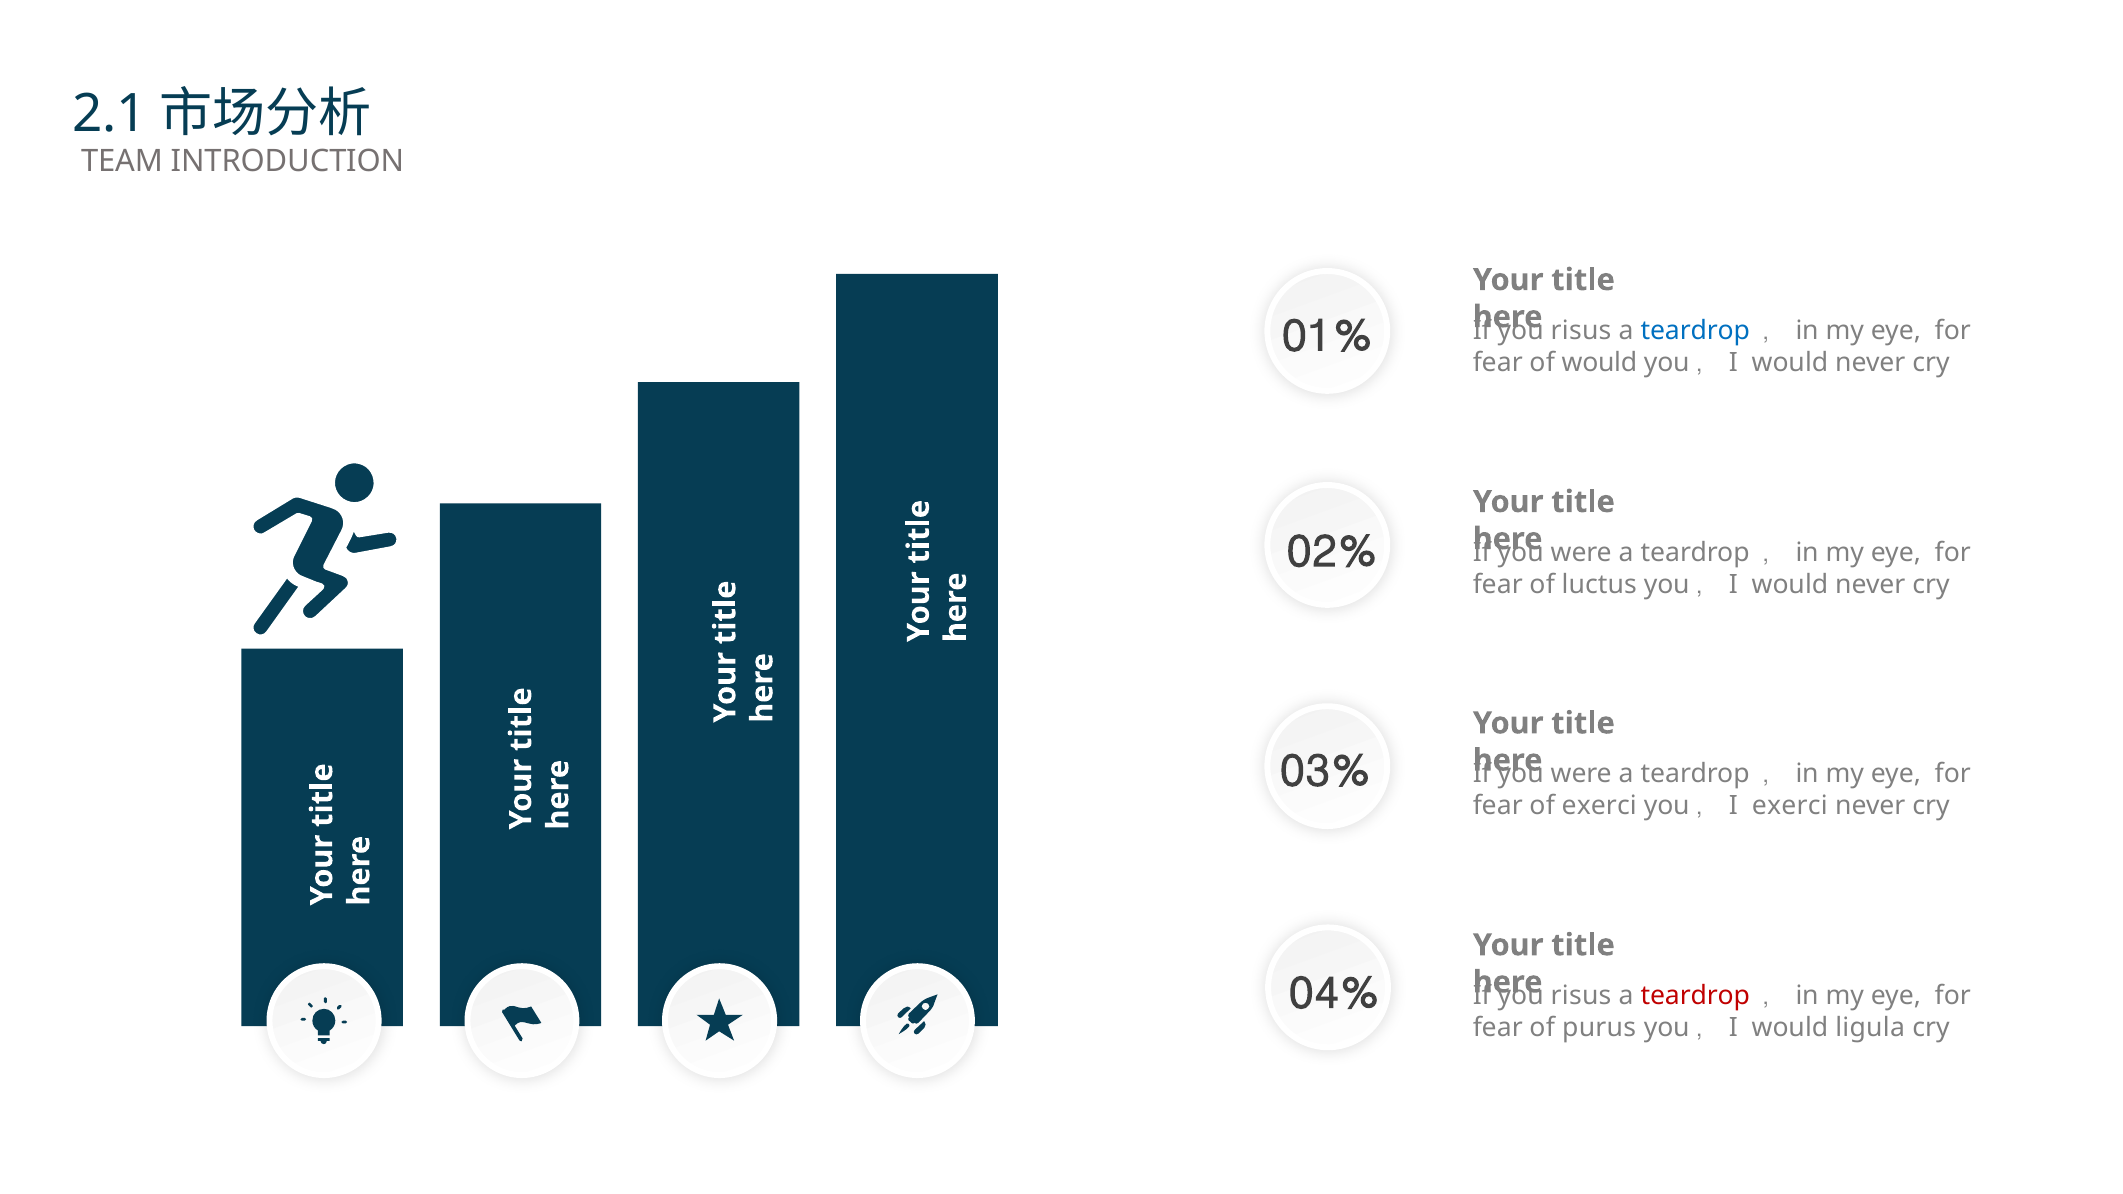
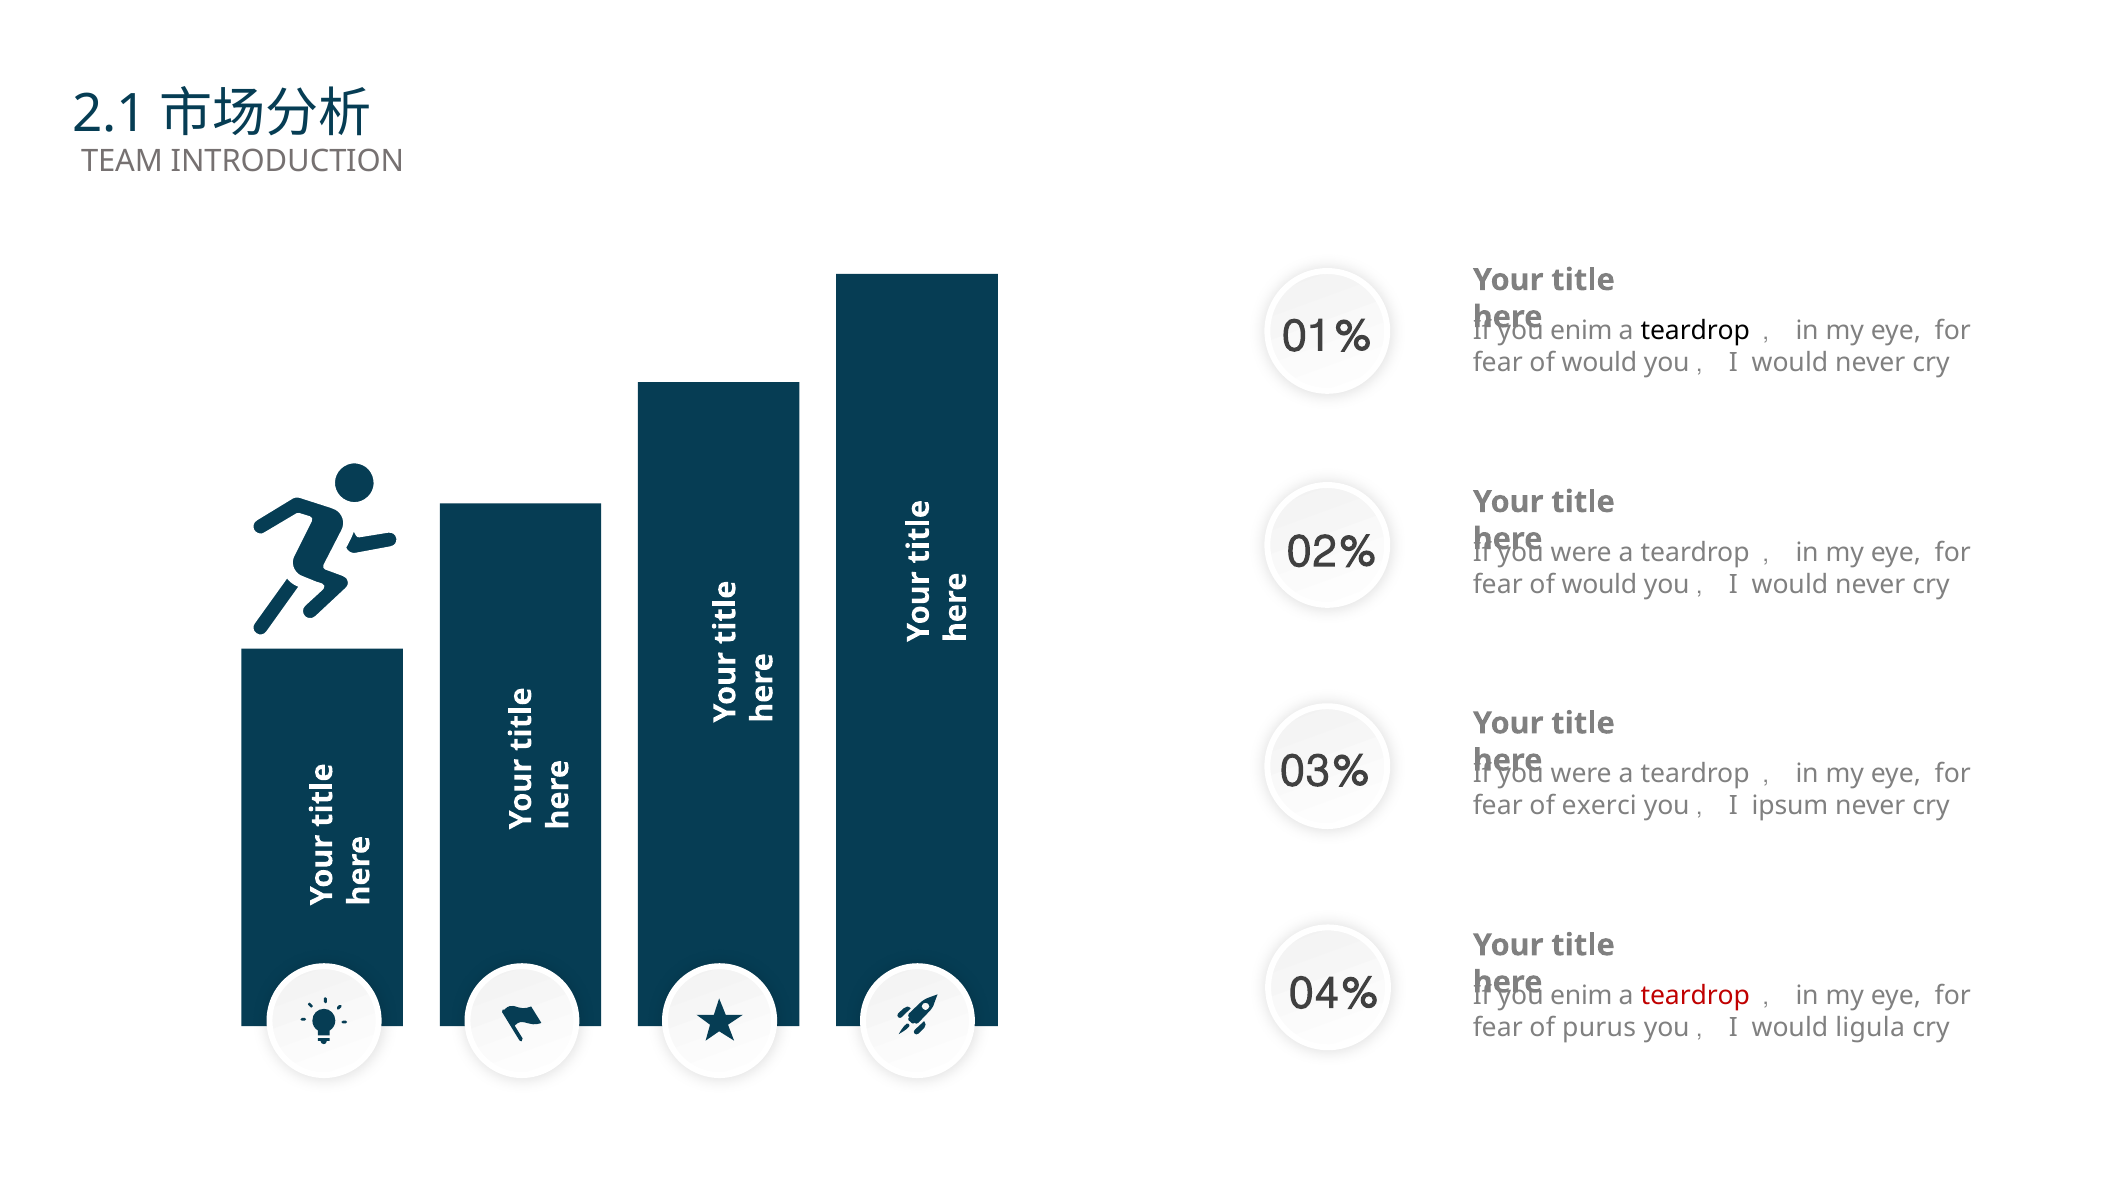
risus: risus -> enim (1581, 331)
teardrop colour: blue -> black (1695, 331)
luctus: luctus -> would (1599, 585)
you，I exerci: exerci -> ipsum (1790, 806)
risus: risus -> enim (1581, 996)
